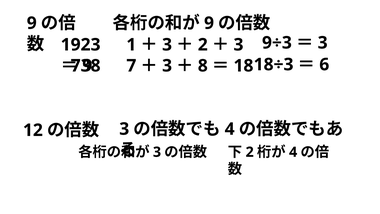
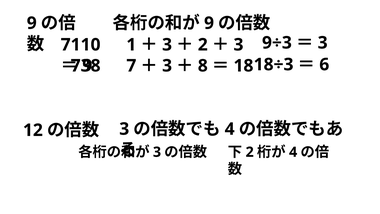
1923: 1923 -> 7110 (81, 45)
